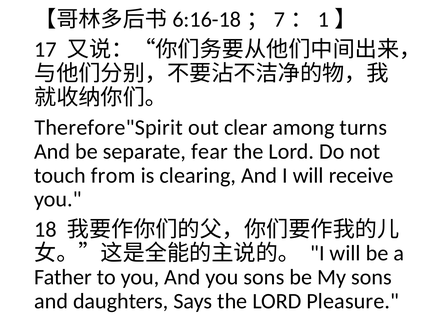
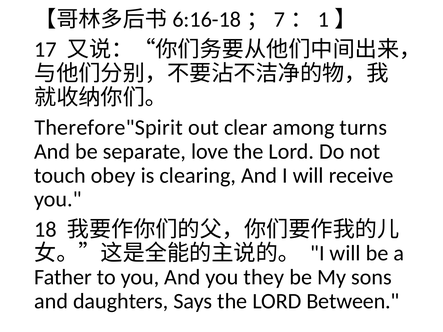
fear: fear -> love (210, 152)
from: from -> obey (113, 176)
you sons: sons -> they (264, 277)
Pleasure: Pleasure -> Between (353, 301)
